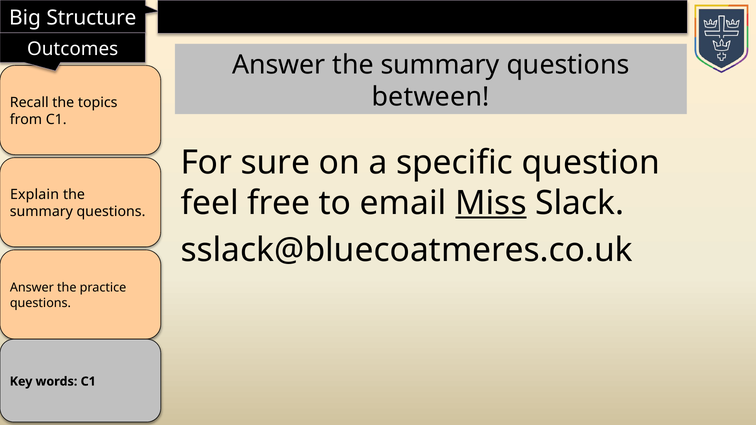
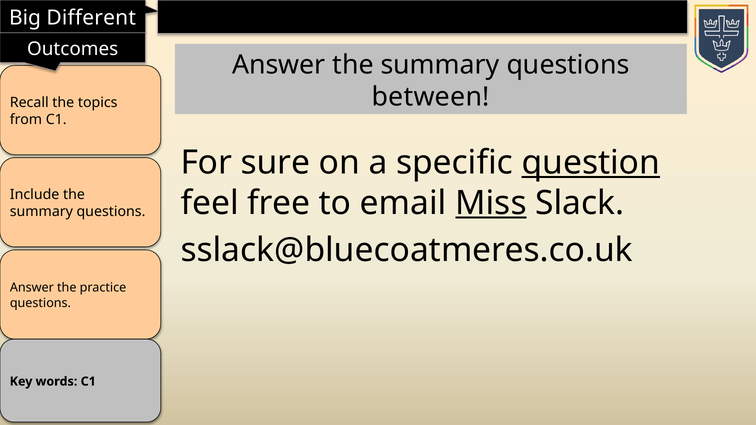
Structure: Structure -> Different (91, 18)
question underline: none -> present (591, 163)
Explain: Explain -> Include (35, 195)
